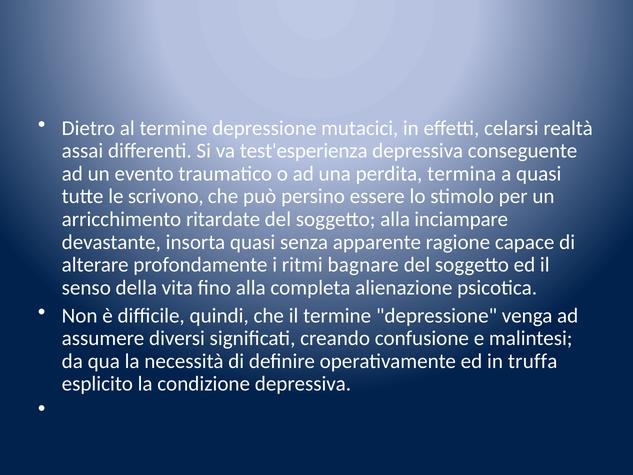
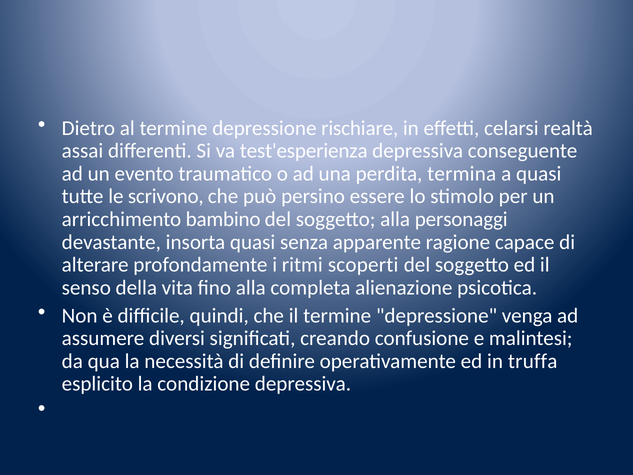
mutacici: mutacici -> rischiare (360, 128)
ritardate: ritardate -> bambino (223, 219)
inciampare: inciampare -> personaggi (461, 219)
bagnare: bagnare -> scoperti (363, 265)
